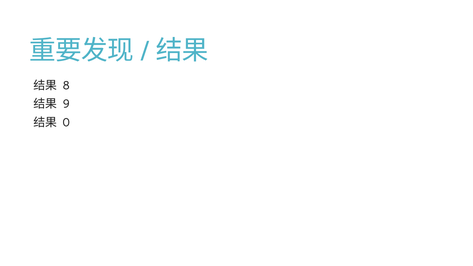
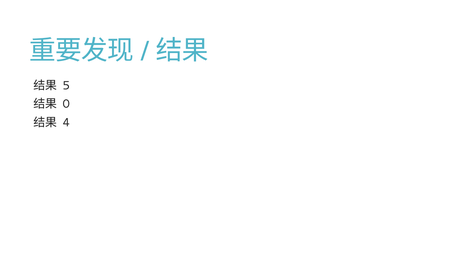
8: 8 -> 5 (66, 86)
9: 9 -> 0 (66, 104)
0: 0 -> 4 (66, 123)
